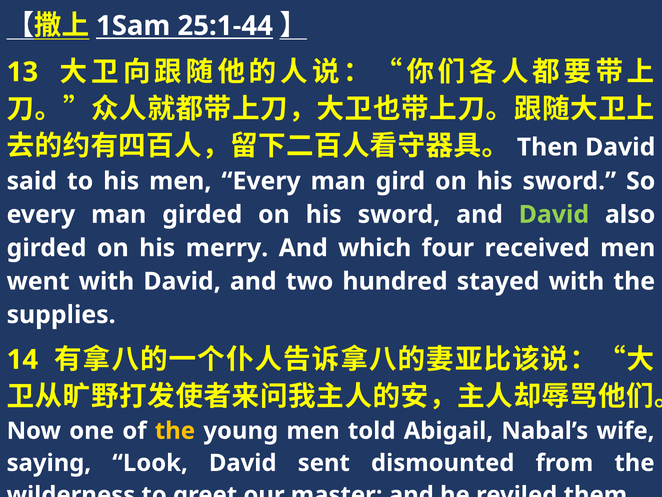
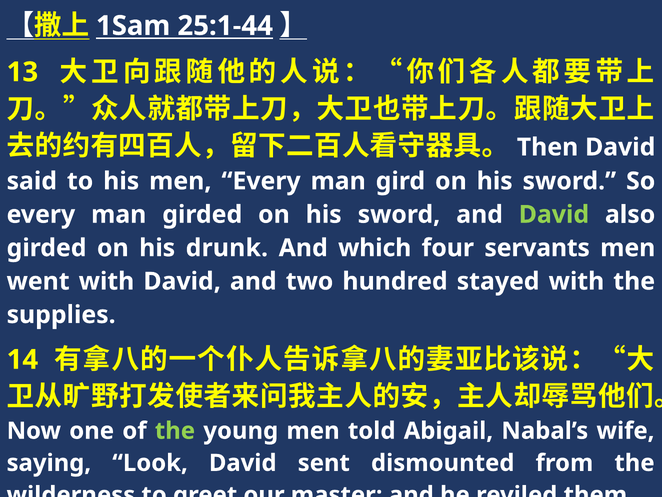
merry: merry -> drunk (227, 248)
received: received -> servants (537, 248)
the colour: yellow -> light green (175, 430)
